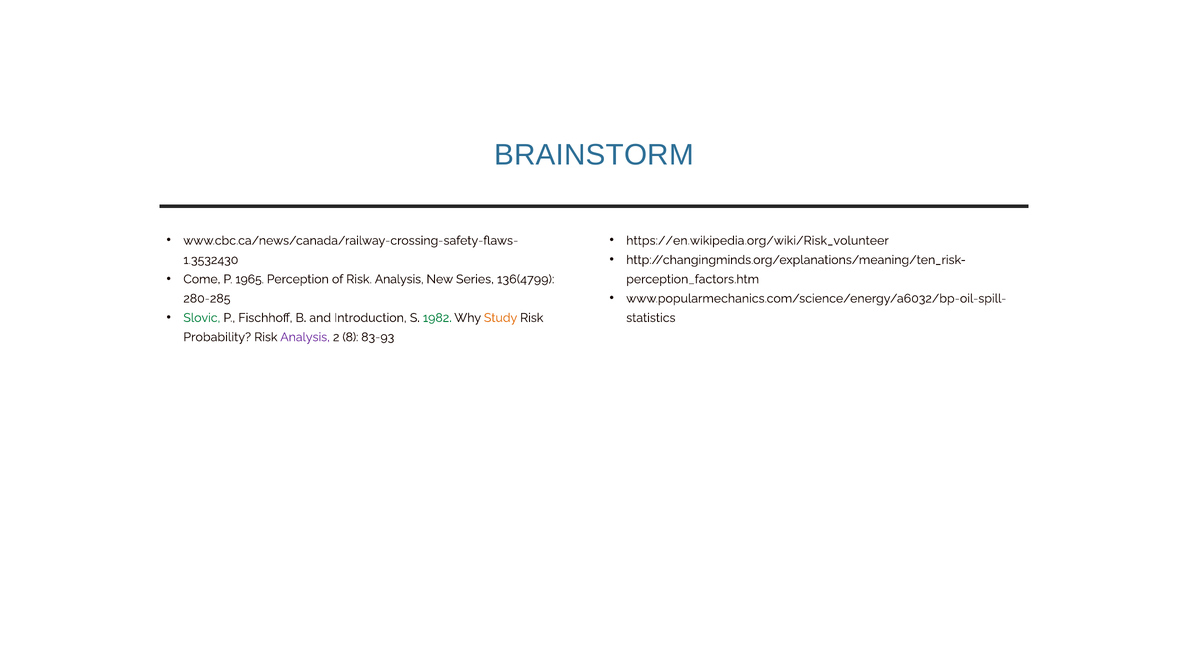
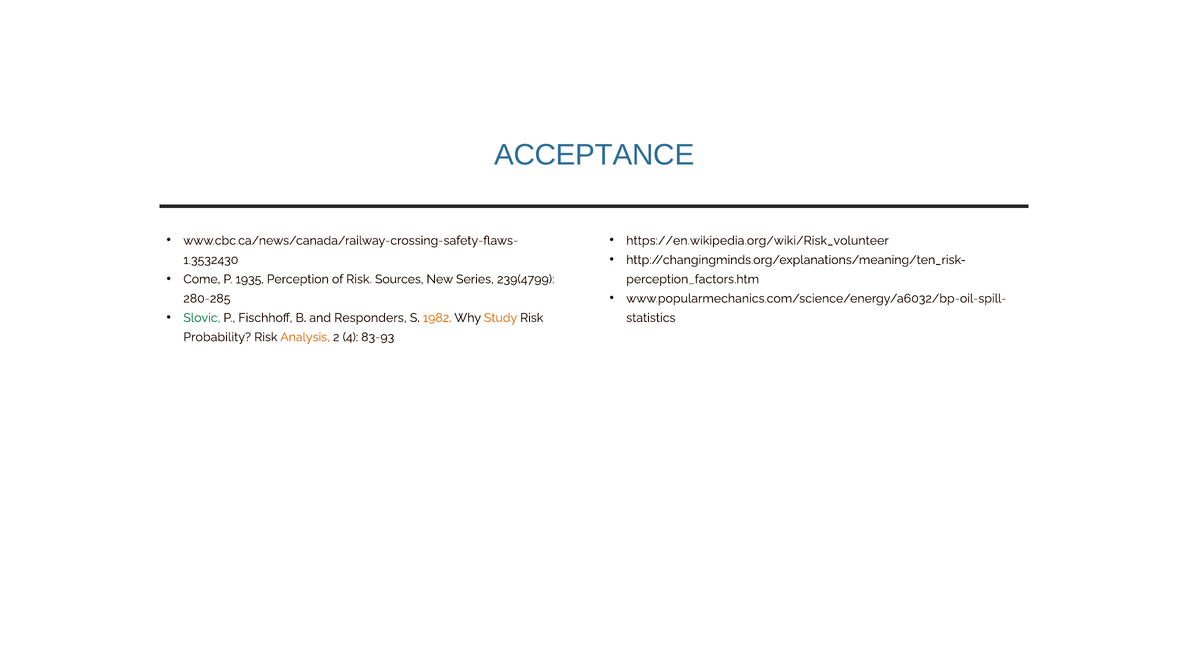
BRAINSTORM: BRAINSTORM -> ACCEPTANCE (594, 155)
1965: 1965 -> 1935 (250, 279)
of Risk Analysis: Analysis -> Sources (399, 279)
136(4799: 136(4799 -> 239(4799 (526, 279)
Introduction: Introduction -> Responders (370, 318)
1982 colour: green -> orange (437, 318)
Analysis colour: purple -> orange (305, 337)
8: 8 -> 4 (350, 337)
